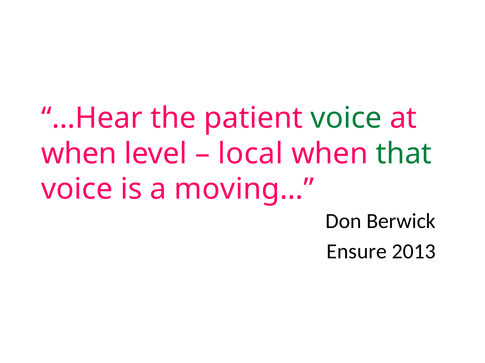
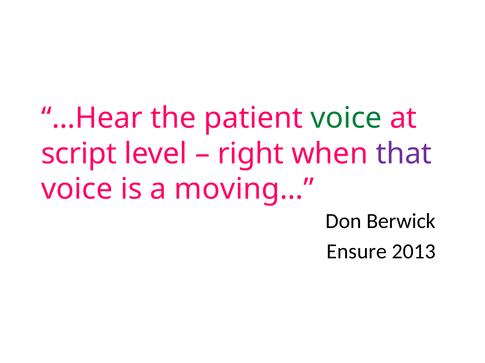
when: when -> script (79, 154)
local: local -> right (251, 154)
that colour: green -> purple (404, 154)
